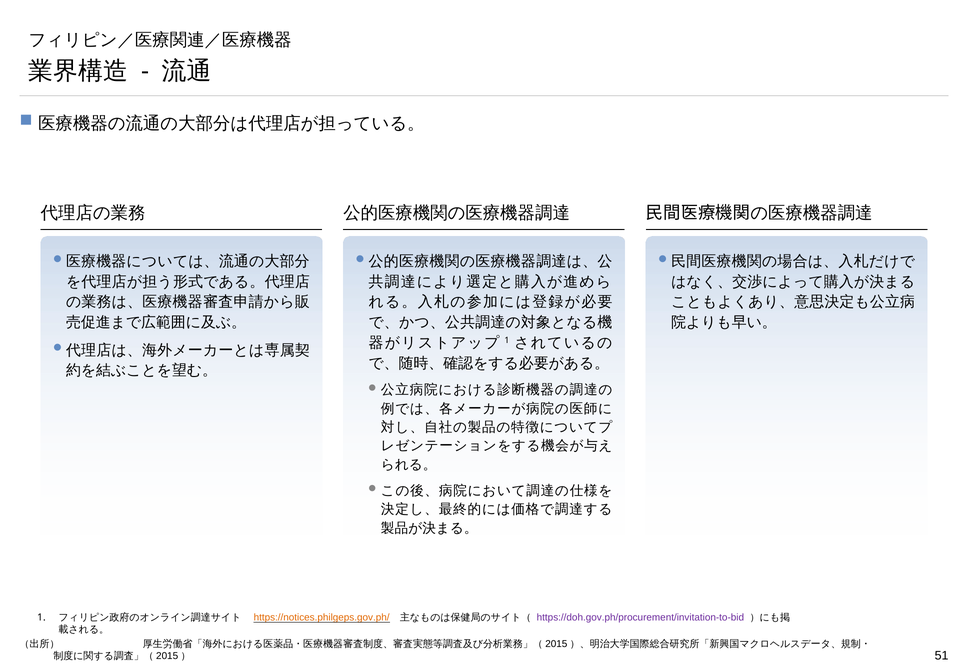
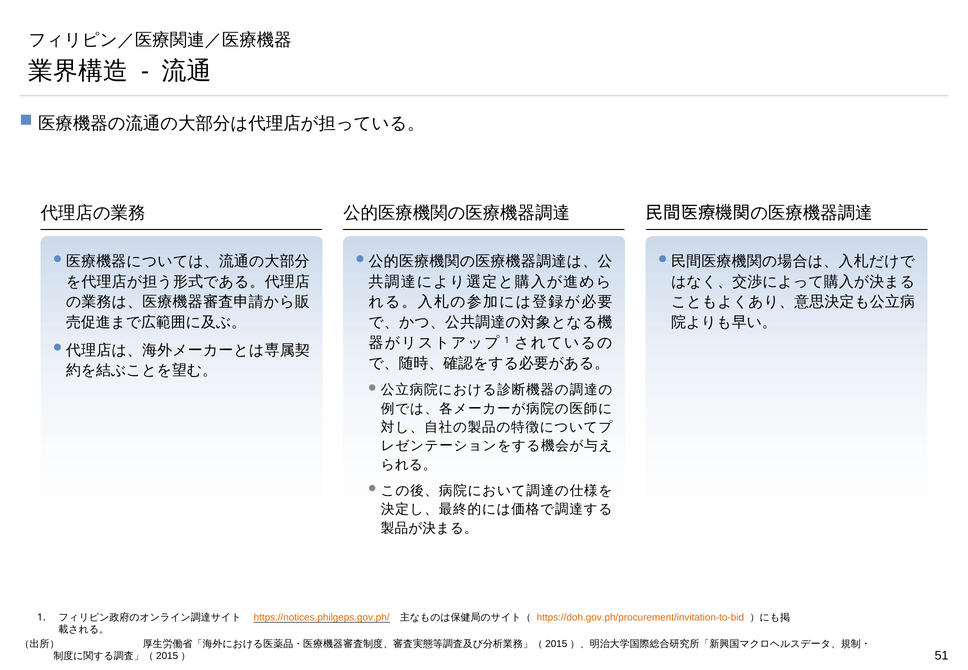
https://doh.gov.ph/procurement/invitation-to-bid colour: purple -> orange (640, 618)
